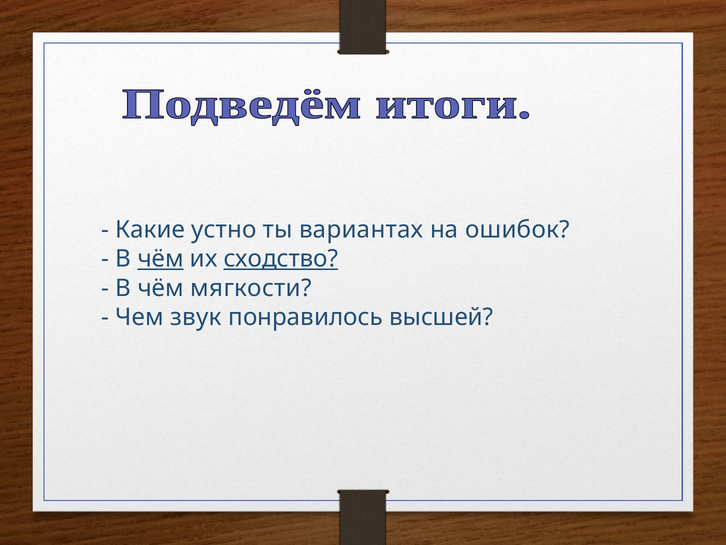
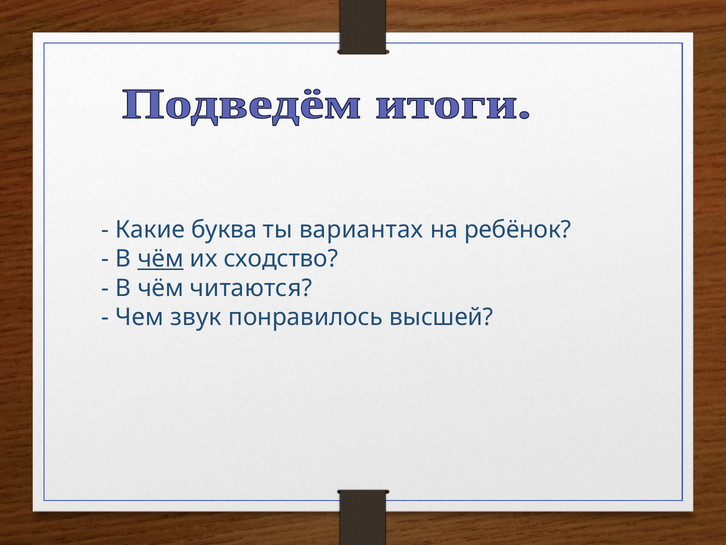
устно: устно -> буква (224, 230)
ошибок: ошибок -> ребёнок (518, 230)
сходство underline: present -> none (281, 259)
мягкости: мягкости -> читаются (251, 288)
